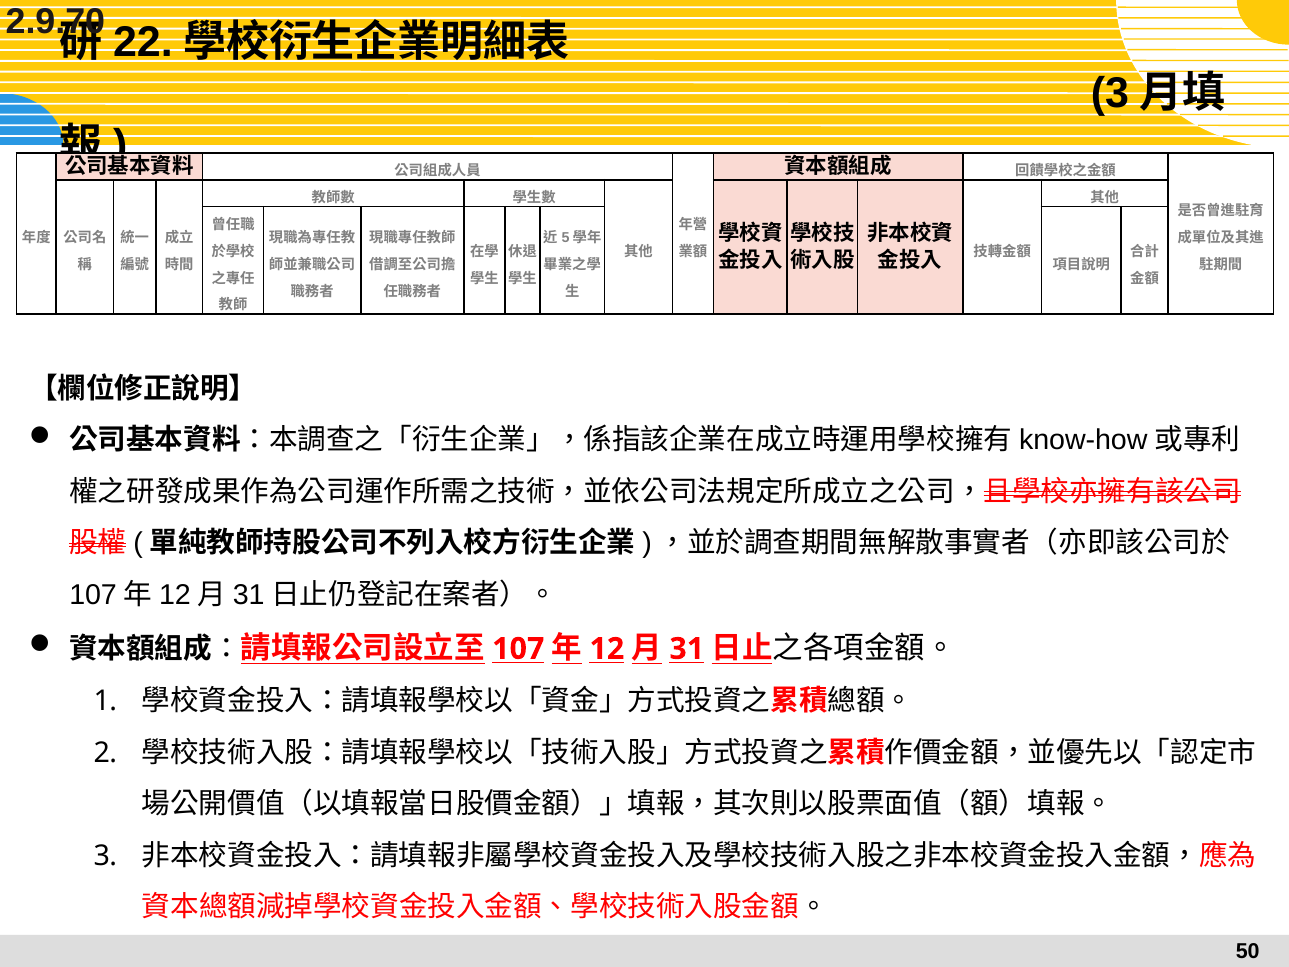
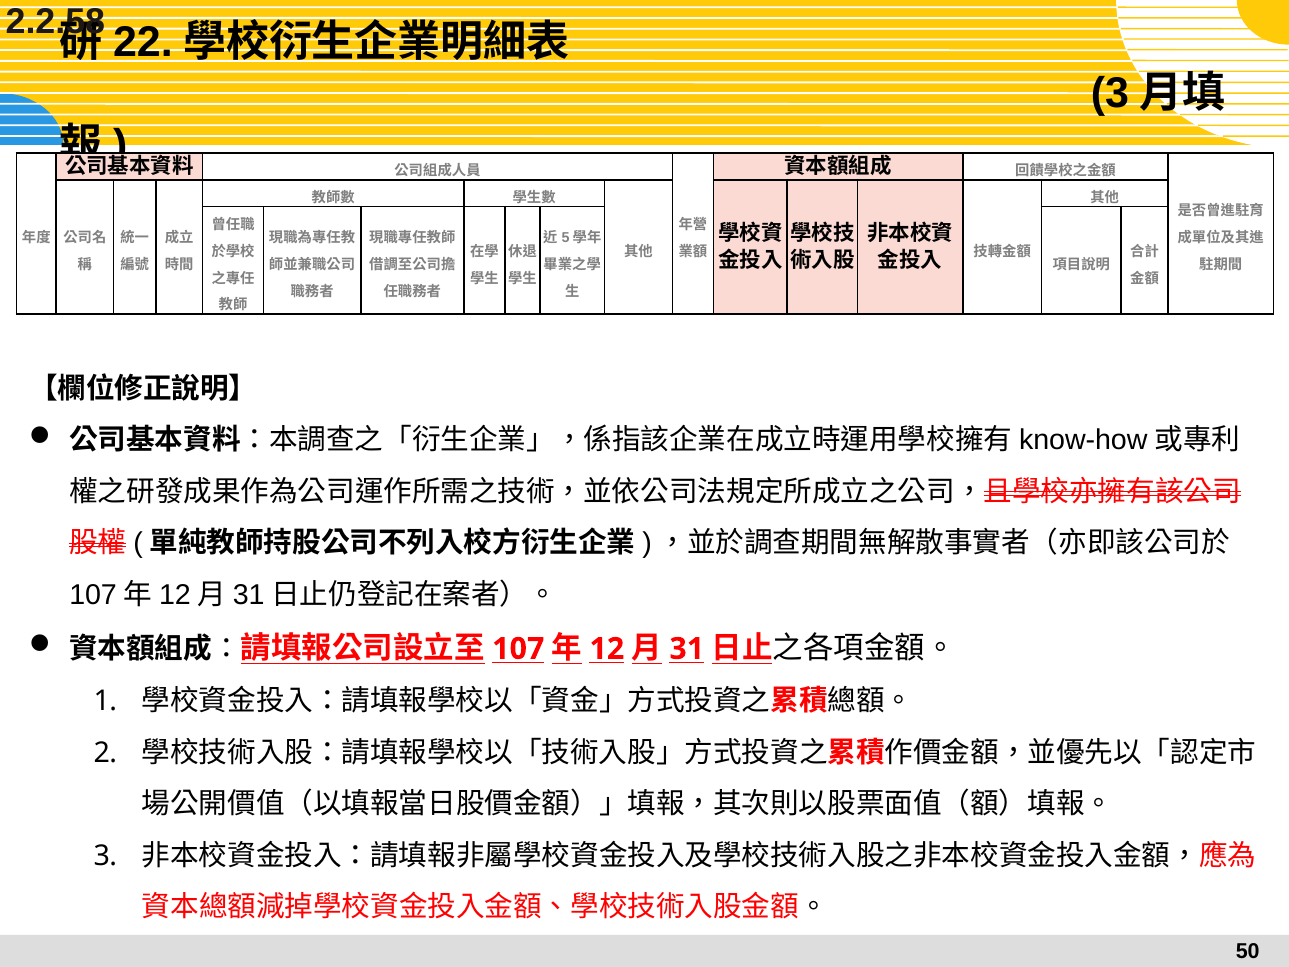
2.9.70: 2.9.70 -> 2.2.58 (55, 22)
